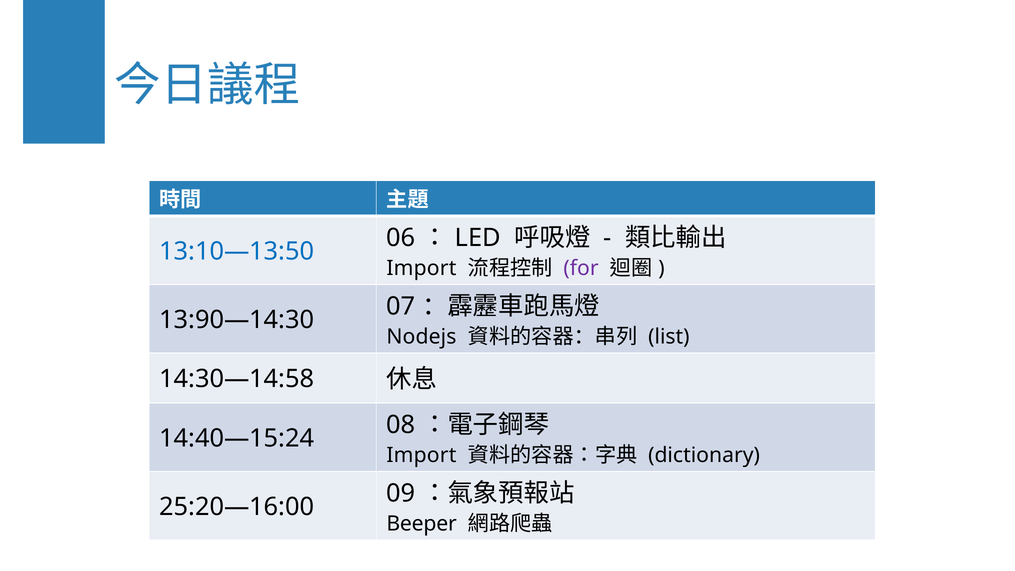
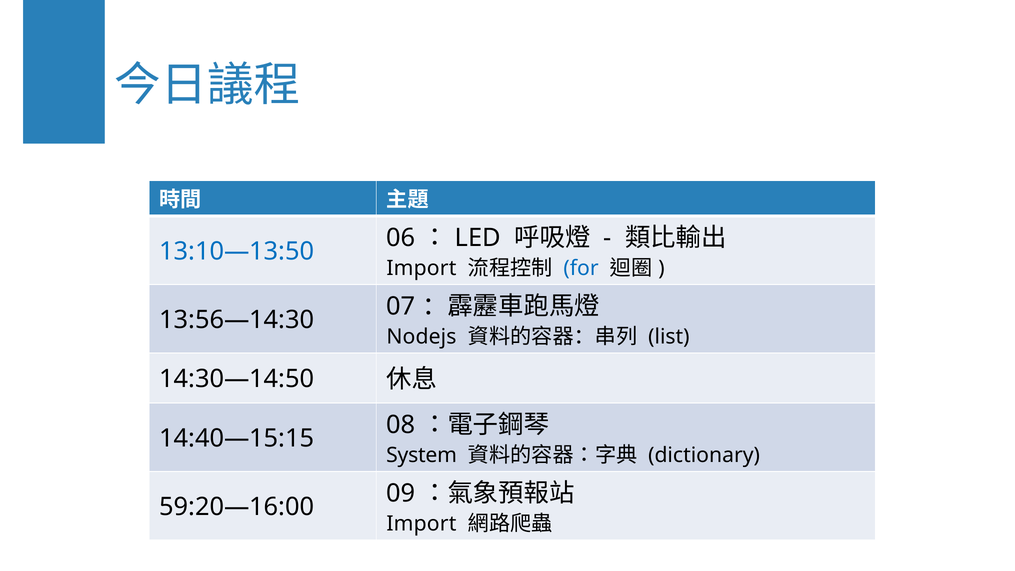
for colour: purple -> blue (581, 268)
13:90—14:30: 13:90—14:30 -> 13:56—14:30 (237, 320)
14:30—14:58: 14:30—14:58 -> 14:30—14:50 (237, 379)
14:40—15:24: 14:40—15:24 -> 14:40—15:15 (237, 438)
Import: Import -> System (422, 455)
25:20—16:00: 25:20—16:00 -> 59:20—16:00 (237, 507)
Beeper: Beeper -> Import (421, 524)
